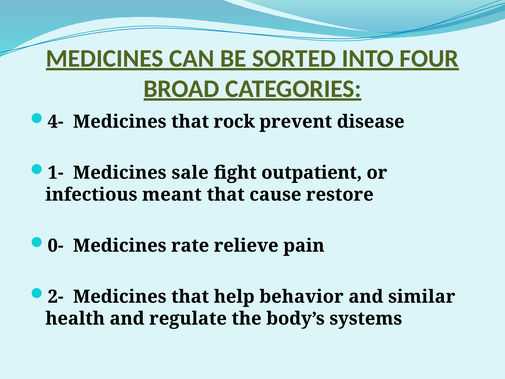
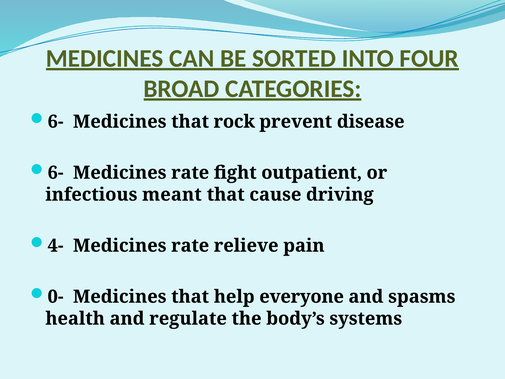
4-: 4- -> 6- (56, 122)
1-: 1- -> 6- (56, 173)
sale: sale -> rate (190, 173)
restore: restore -> driving (340, 194)
0-: 0- -> 4- (56, 245)
2-: 2- -> 0- (56, 297)
behavior: behavior -> everyone (302, 297)
similar: similar -> spasms (422, 297)
